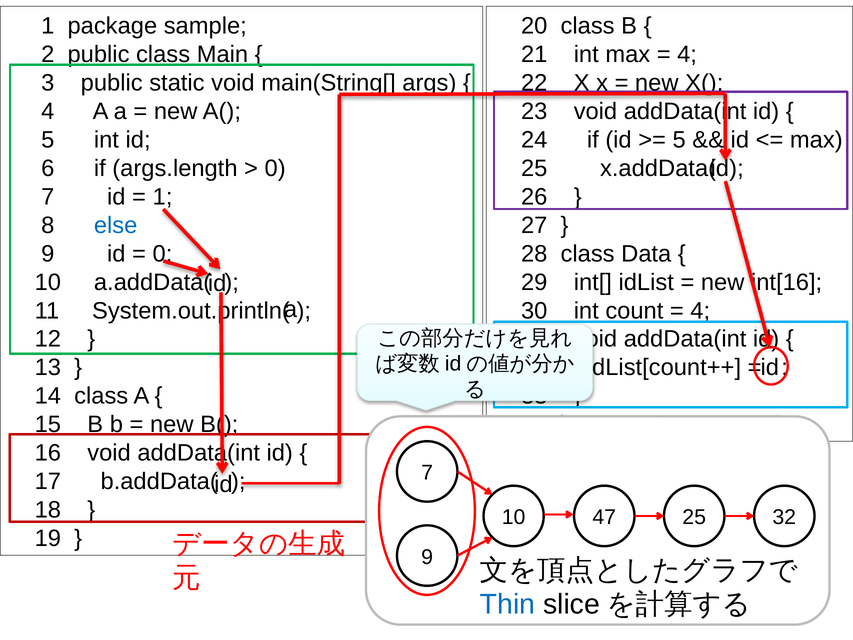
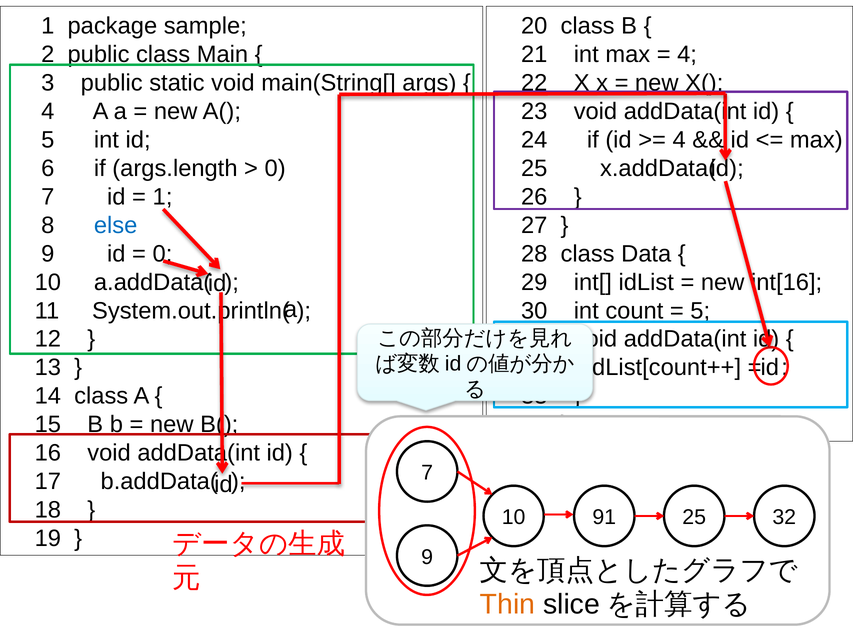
5: 5 -> 4 (679, 140)
4: 4 -> 5 (700, 311)
47: 47 -> 91 (604, 517)
Thin colour: blue -> orange (508, 604)
